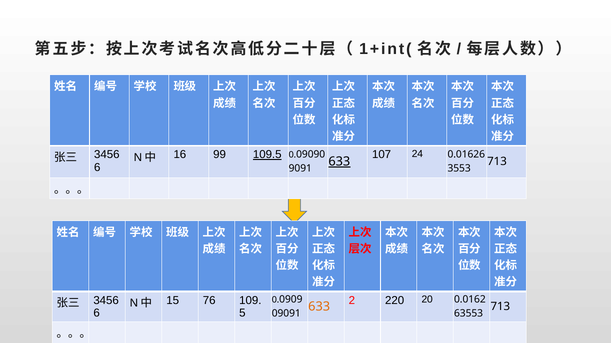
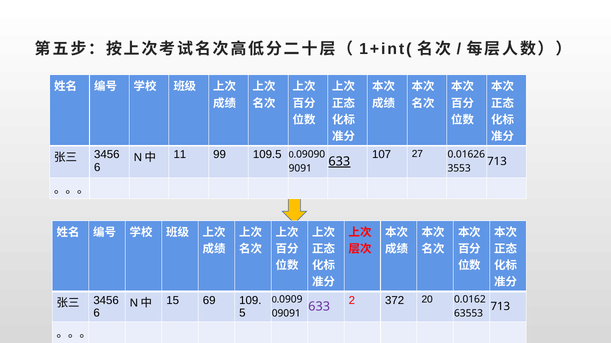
24: 24 -> 27 (417, 154)
16: 16 -> 11 (180, 155)
109.5 underline: present -> none (267, 155)
220: 220 -> 372 (395, 301)
76: 76 -> 69 (209, 301)
633 colour: orange -> purple (319, 307)
